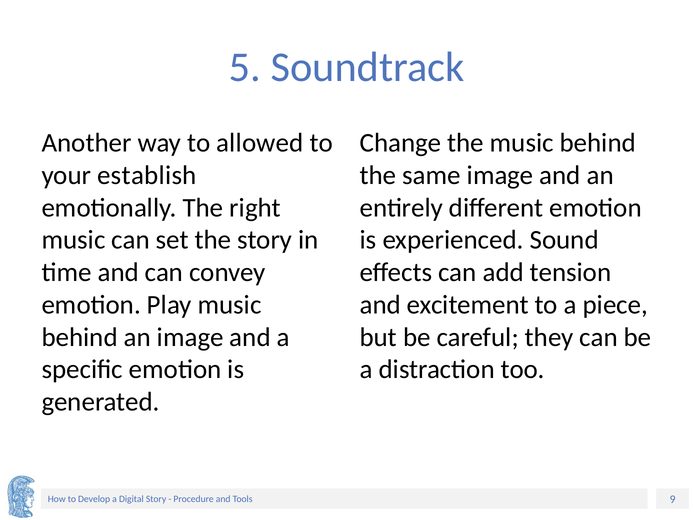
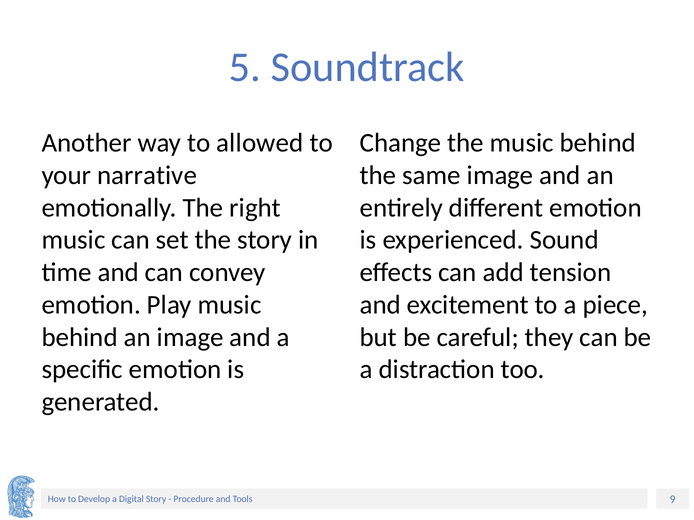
establish: establish -> narrative (147, 175)
